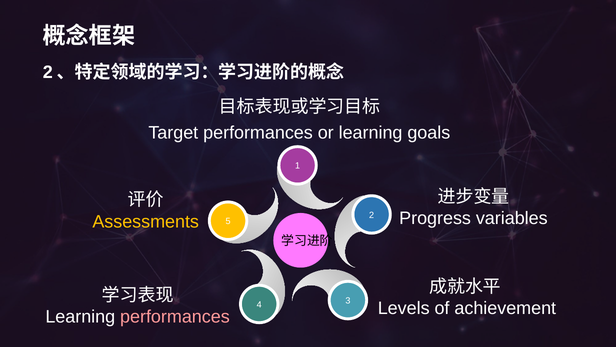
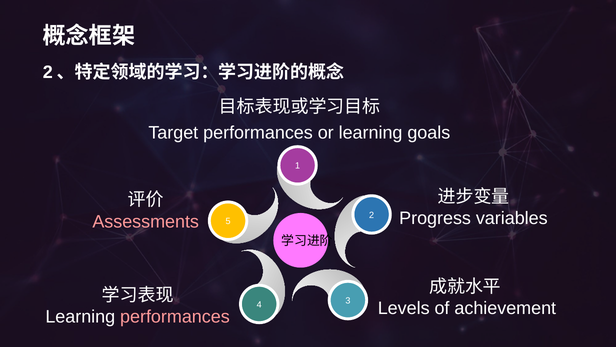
Assessments colour: yellow -> pink (146, 221)
